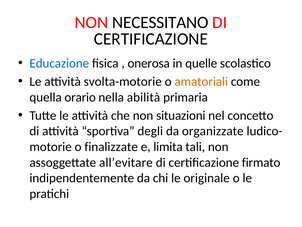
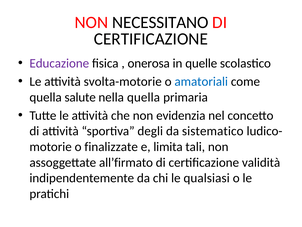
Educazione colour: blue -> purple (59, 63)
amatoriali colour: orange -> blue (201, 81)
orario: orario -> salute (80, 97)
nella abilità: abilità -> quella (143, 97)
situazioni: situazioni -> evidenzia (181, 115)
organizzate: organizzate -> sistematico (213, 131)
all’evitare: all’evitare -> all’firmato (126, 162)
firmato: firmato -> validità (261, 162)
originale: originale -> qualsiasi (207, 178)
